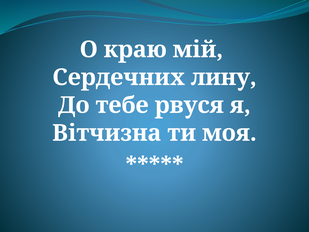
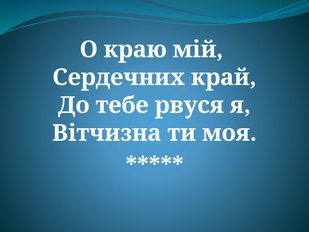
лину: лину -> край (224, 77)
